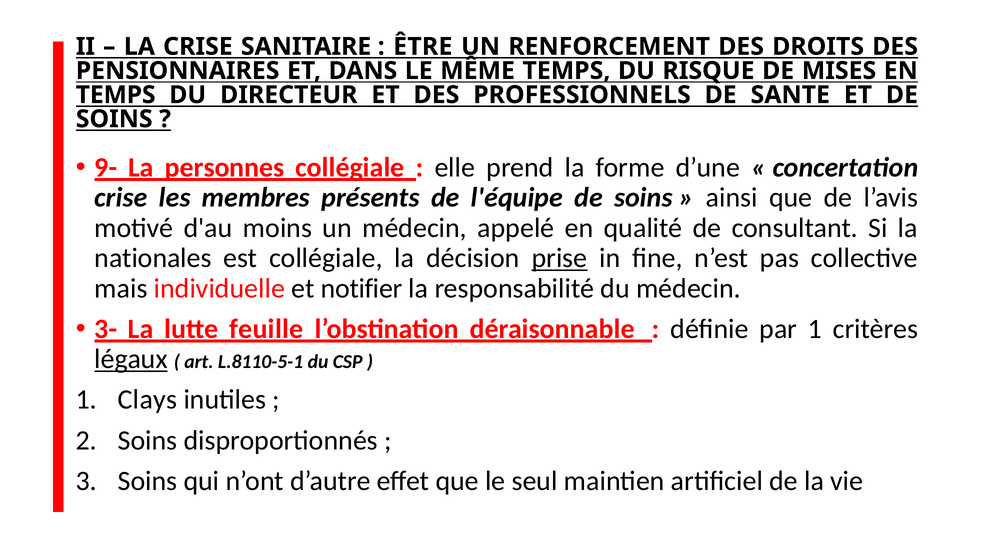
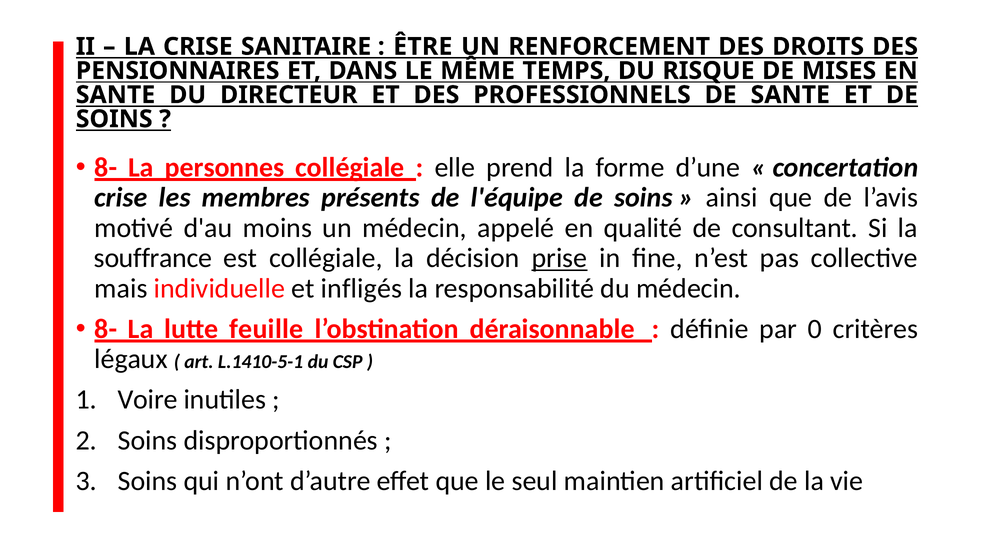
TEMPS: TEMPS -> SANTE (116, 95)
9-: 9- -> 8- (106, 168)
nationales: nationales -> souffrance (153, 258)
notifier: notifier -> infligés (361, 288)
3-: 3- -> 8- (106, 329)
par 1: 1 -> 0 (815, 329)
légaux underline: present -> none (131, 359)
L.8110-5-1: L.8110-5-1 -> L.1410-5-1 (261, 362)
Clays: Clays -> Voire (148, 400)
